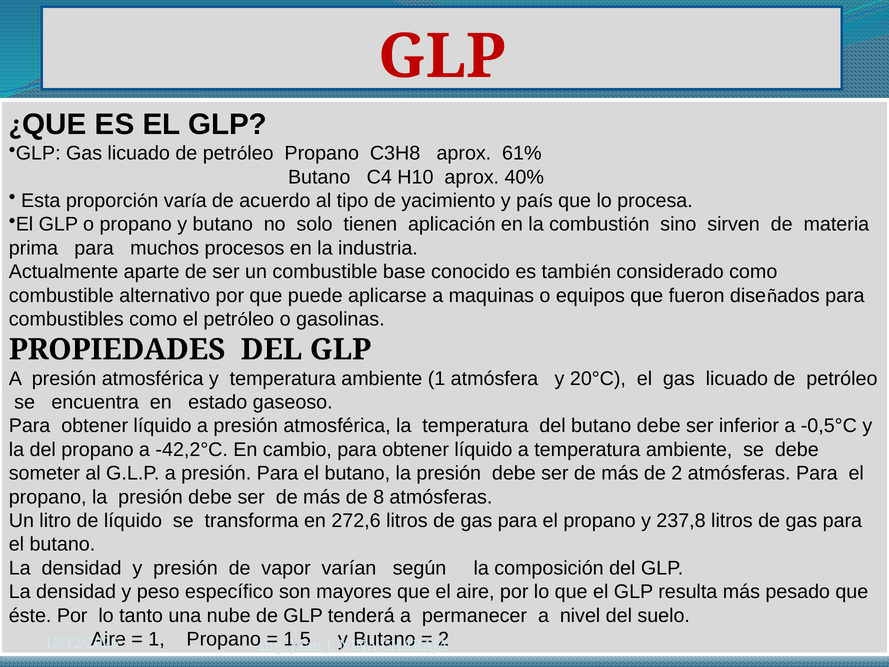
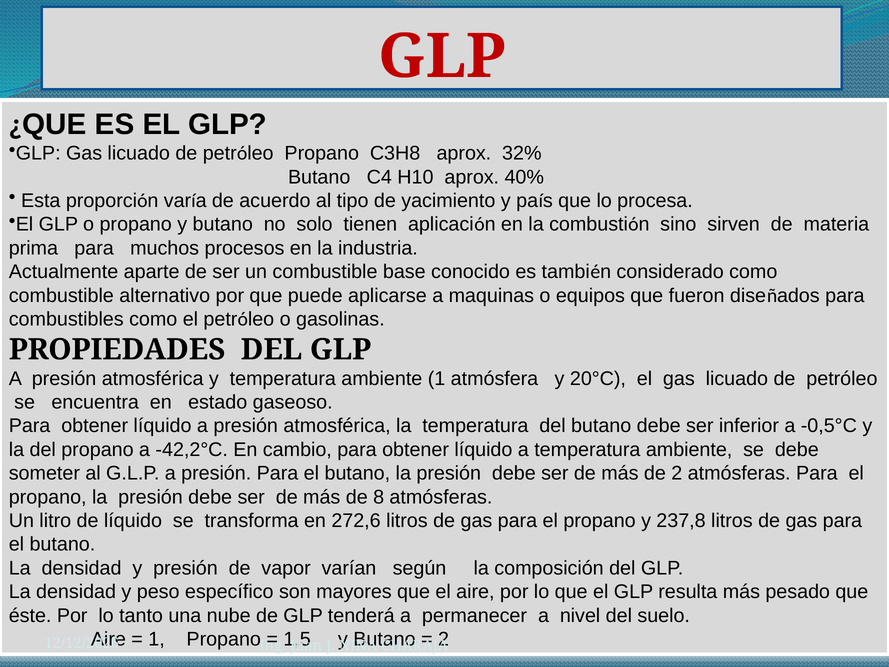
61%: 61% -> 32% (522, 153)
